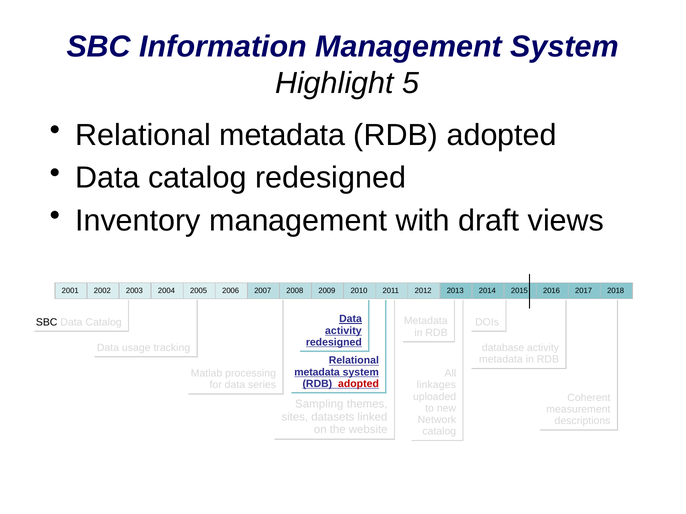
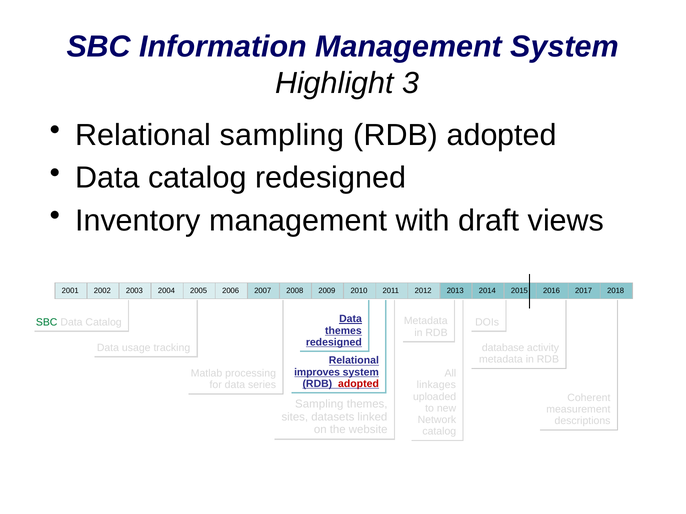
5: 5 -> 3 (411, 83)
metadata: metadata -> sampling (282, 135)
SBC colour: black -> green (47, 322)
activity: activity -> themes (343, 331)
metadata: metadata -> improves (317, 372)
